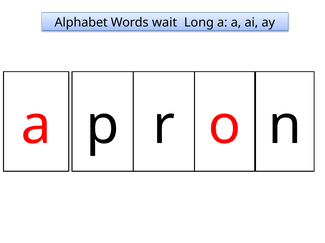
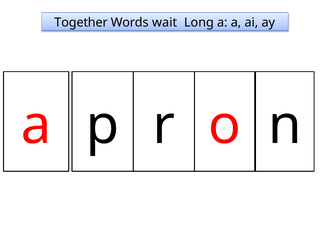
Alphabet: Alphabet -> Together (81, 22)
